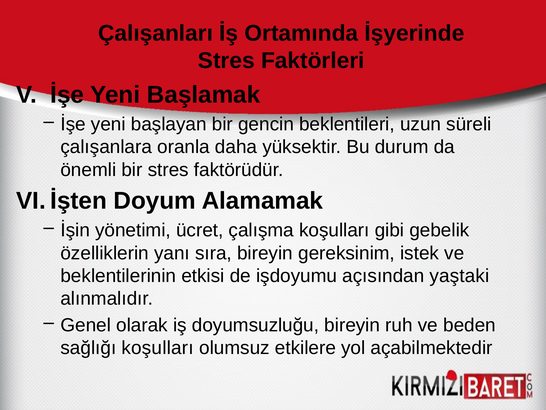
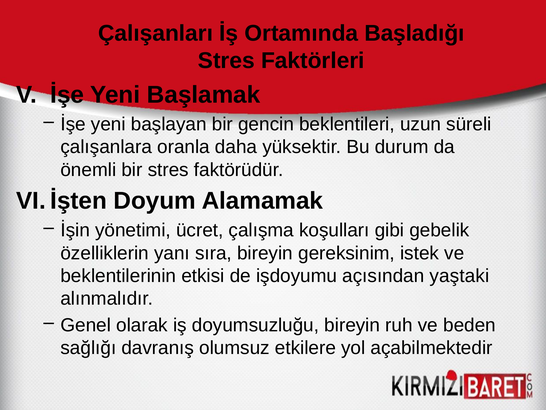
İşyerinde: İşyerinde -> Başladığı (414, 33)
sağlığı koşulları: koşulları -> davranış (158, 348)
